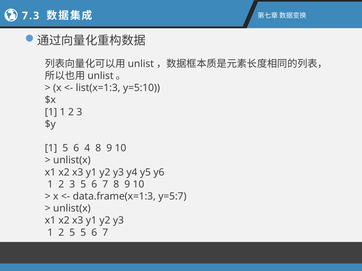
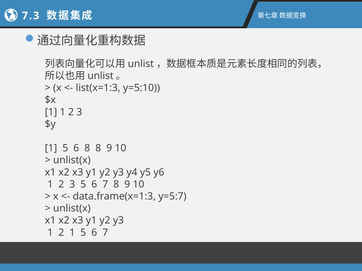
6 4: 4 -> 8 (87, 148)
2 5: 5 -> 1 (72, 233)
